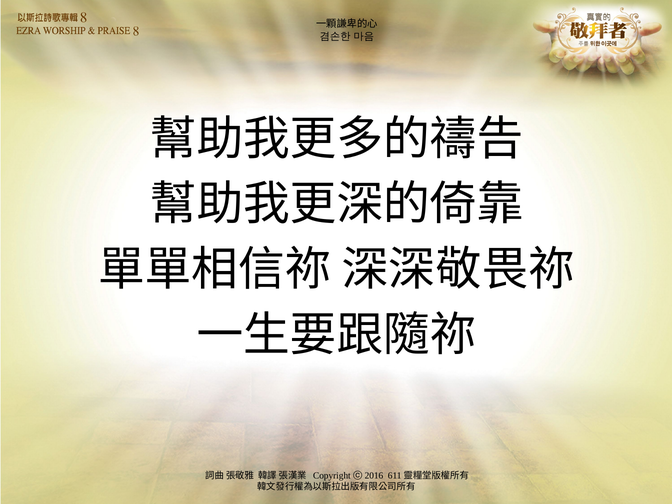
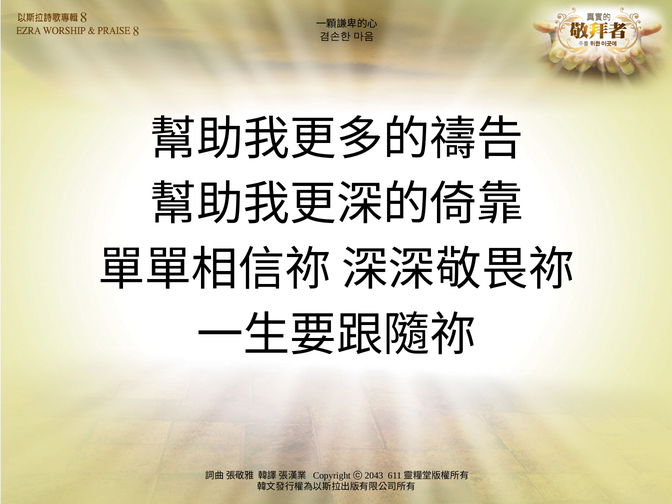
2016: 2016 -> 2043 (374, 476)
